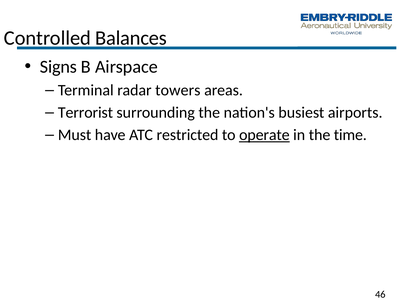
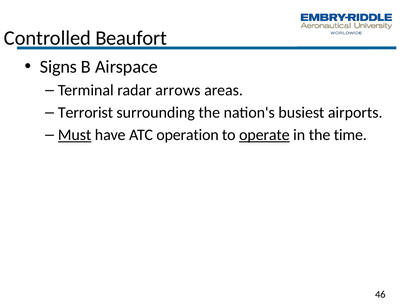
Balances: Balances -> Beaufort (131, 38)
towers: towers -> arrows (178, 90)
Must underline: none -> present (75, 135)
restricted: restricted -> operation (188, 135)
